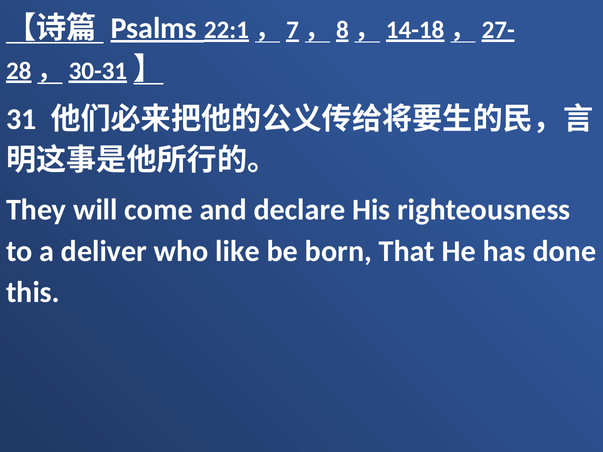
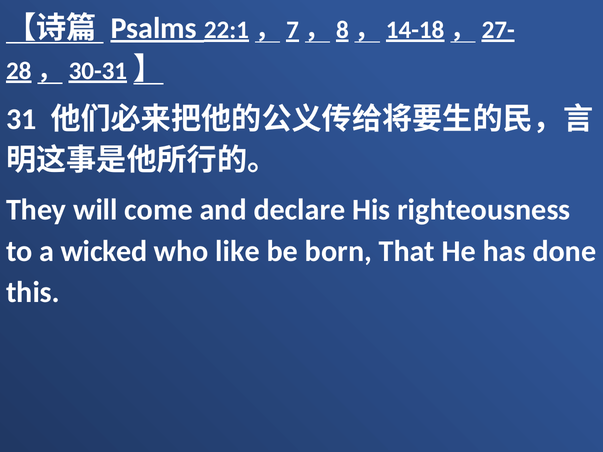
deliver: deliver -> wicked (104, 251)
